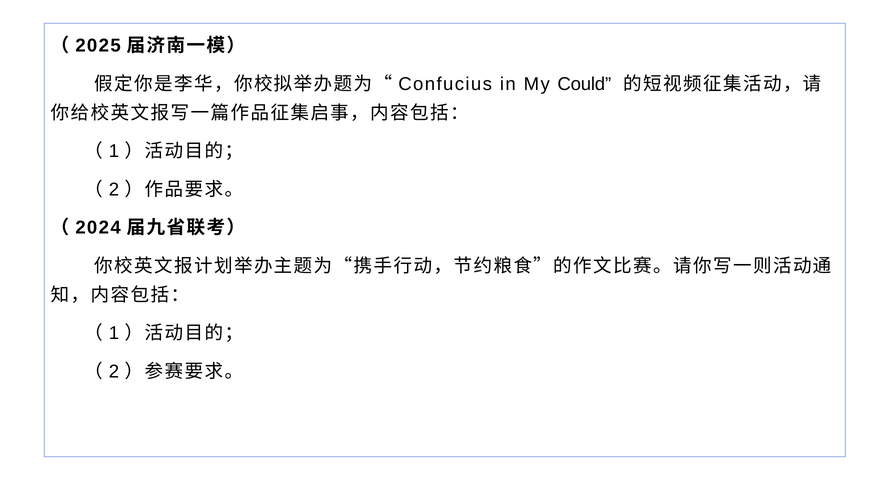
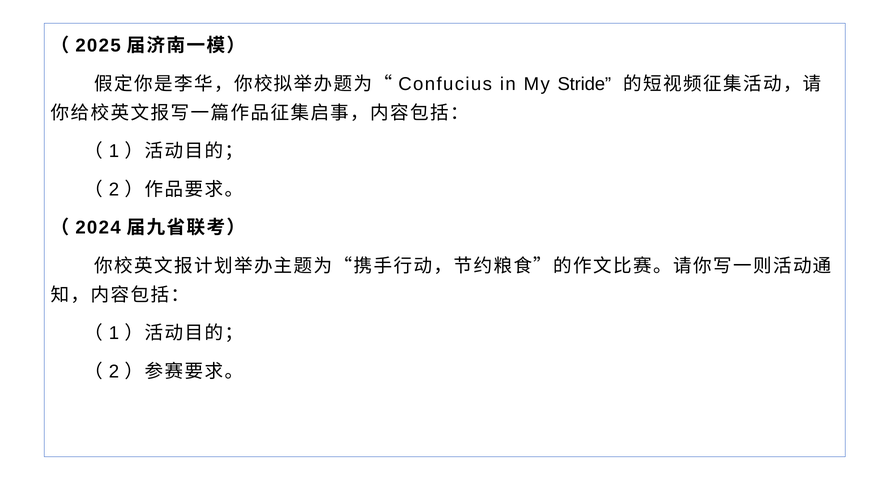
Could: Could -> Stride (584, 84)
